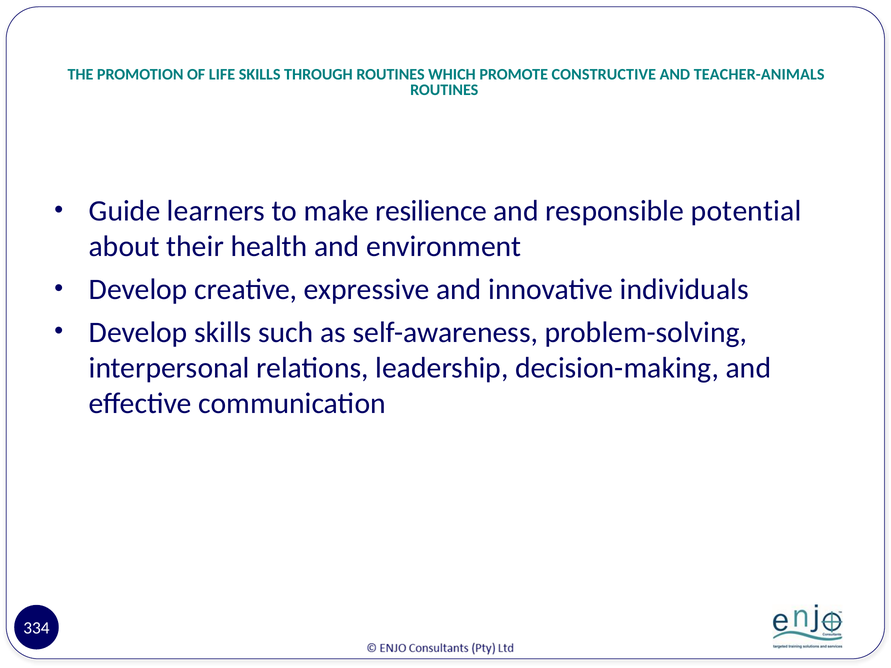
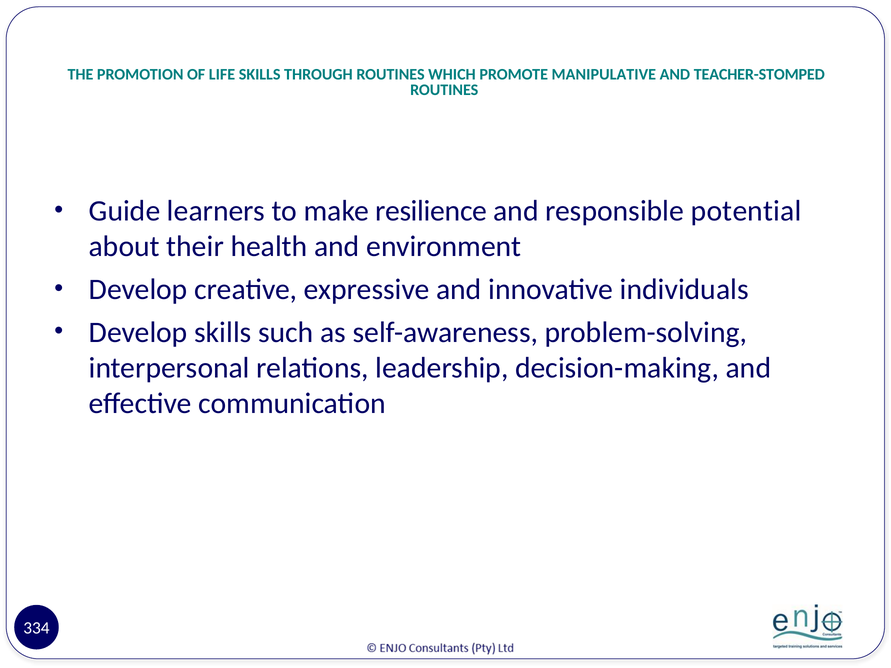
CONSTRUCTIVE: CONSTRUCTIVE -> MANIPULATIVE (604, 75)
TEACHER-ANIMALS: TEACHER-ANIMALS -> TEACHER-STOMPED (759, 75)
